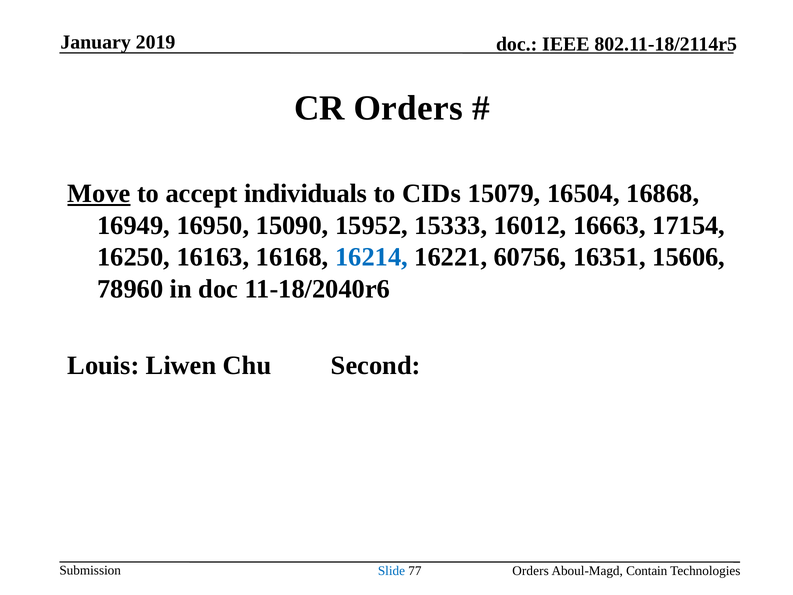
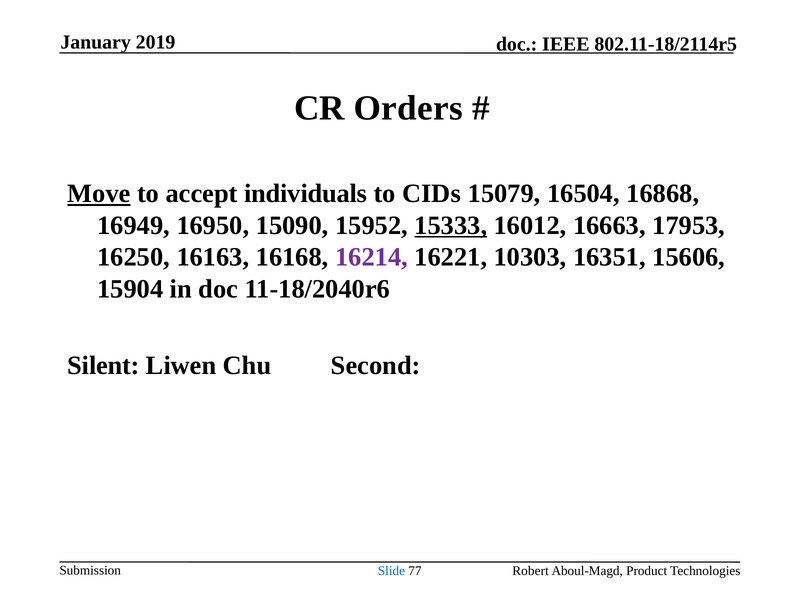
15333 underline: none -> present (451, 225)
17154: 17154 -> 17953 (689, 225)
16214 colour: blue -> purple (371, 257)
60756: 60756 -> 10303 (530, 257)
78960: 78960 -> 15904 (130, 289)
Louis: Louis -> Silent (103, 365)
Orders: Orders -> Robert (531, 570)
Contain: Contain -> Product (647, 570)
